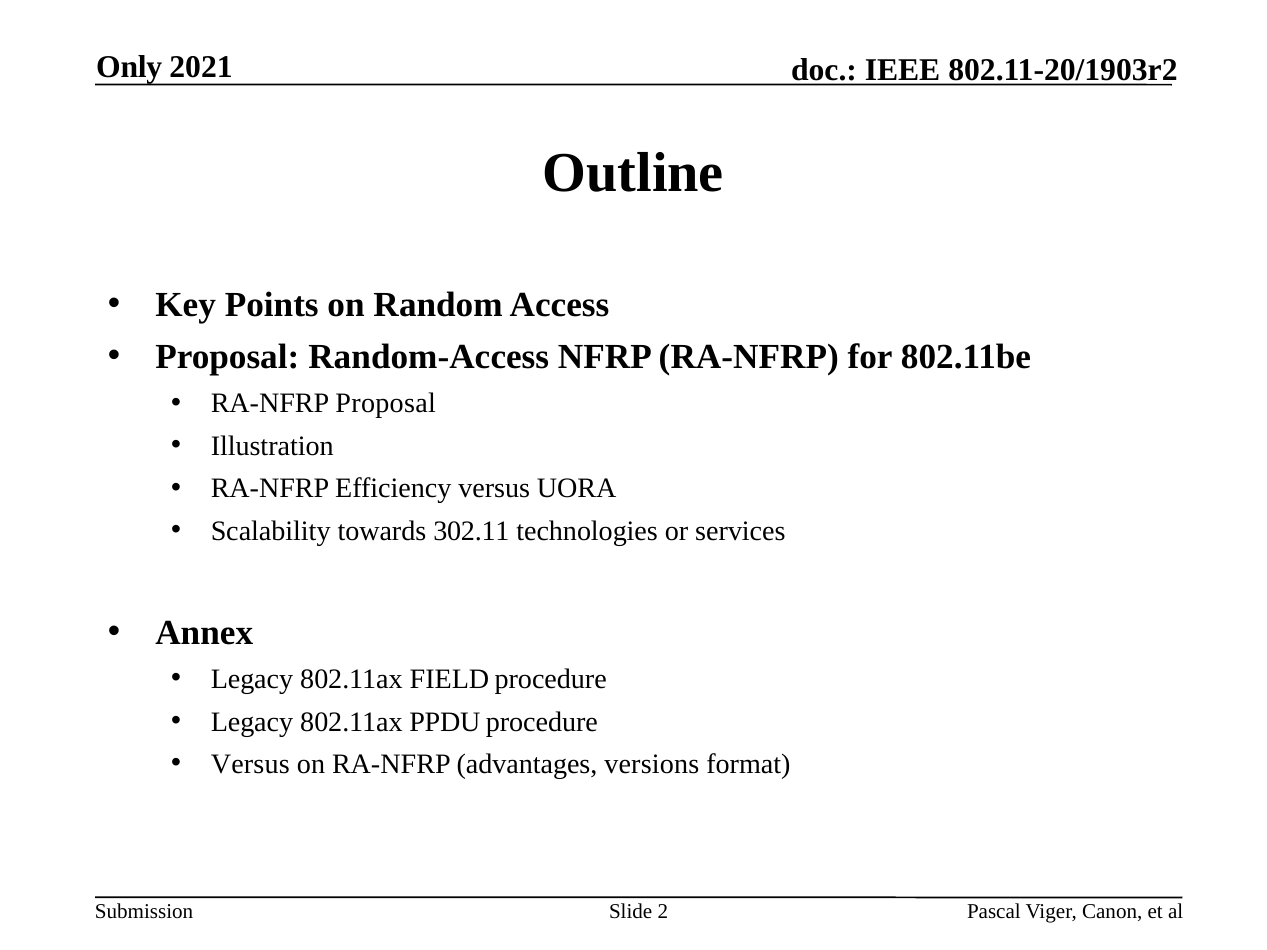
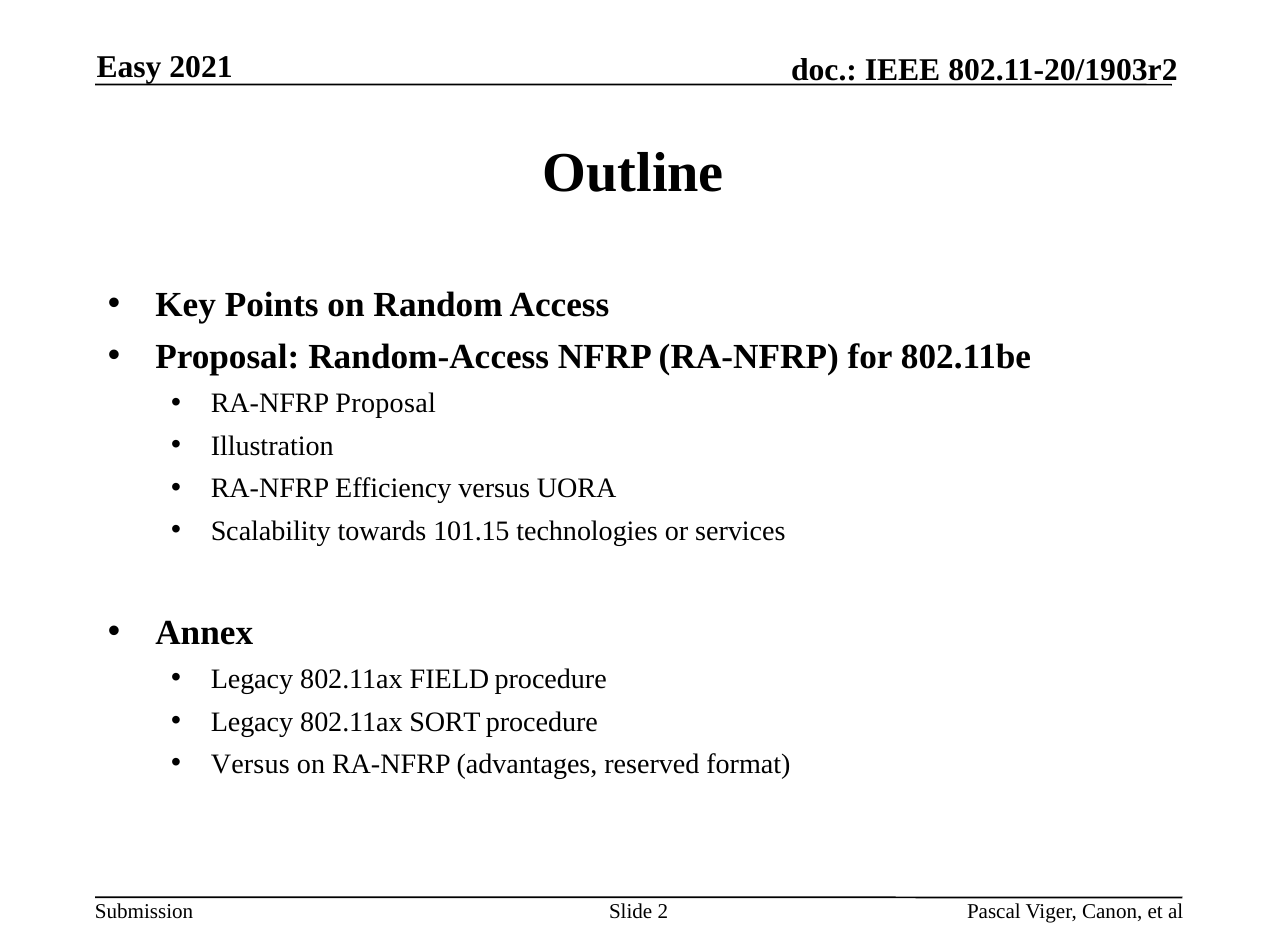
Only: Only -> Easy (129, 67)
302.11: 302.11 -> 101.15 (471, 531)
PPDU: PPDU -> SORT (445, 722)
versions: versions -> reserved (652, 765)
